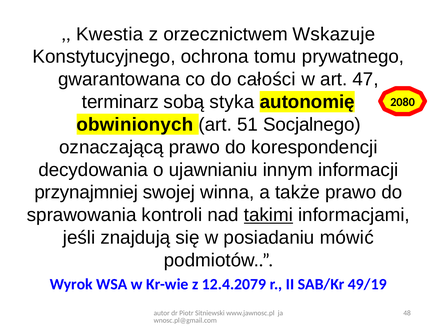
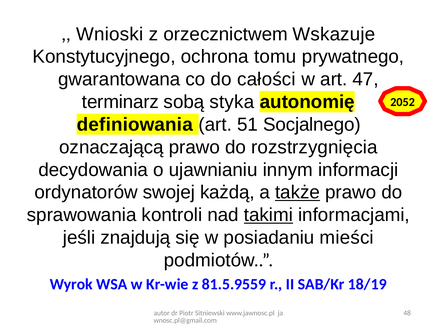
Kwestia: Kwestia -> Wnioski (110, 34)
2080: 2080 -> 2052 (403, 102)
obwinionych: obwinionych -> definiowania (135, 124)
korespondencji: korespondencji -> rozstrzygnięcia (314, 147)
przynajmniej: przynajmniej -> ordynatorów (86, 192)
winna: winna -> każdą (227, 192)
także underline: none -> present (298, 192)
mówić: mówić -> mieści (347, 237)
12.4.2079: 12.4.2079 -> 81.5.9559 (234, 284)
49/19: 49/19 -> 18/19 (367, 284)
